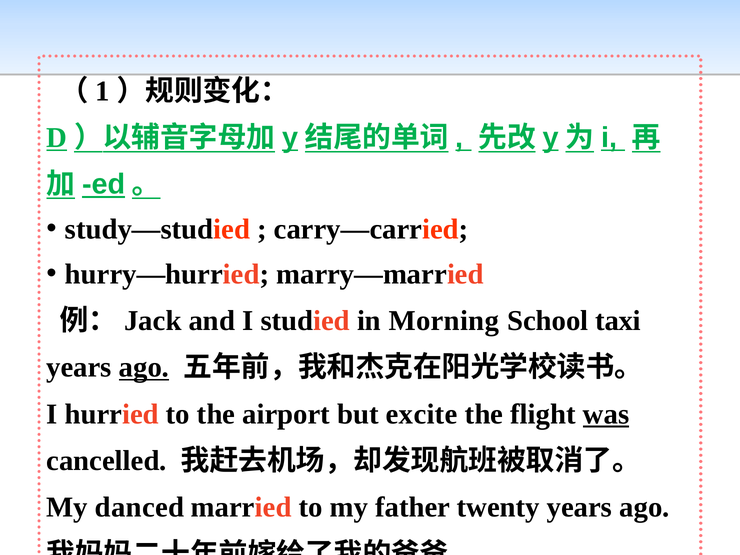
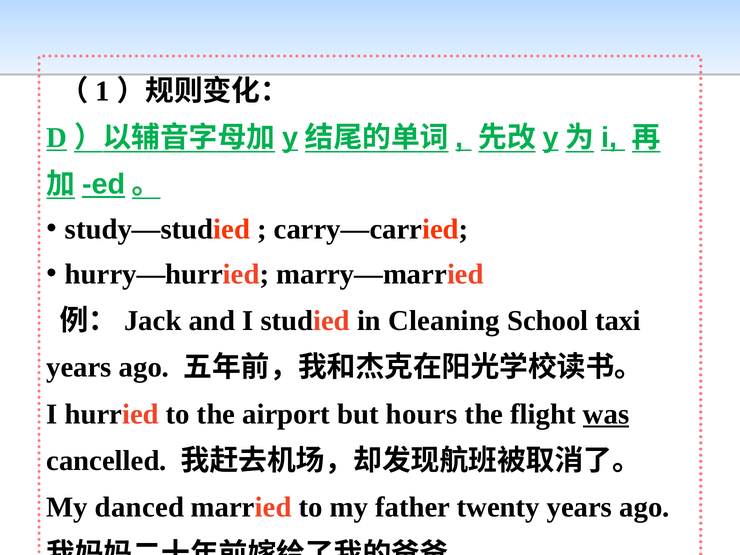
Morning: Morning -> Cleaning (444, 321)
ago underline: present -> none (144, 367)
excite: excite -> hours (422, 414)
